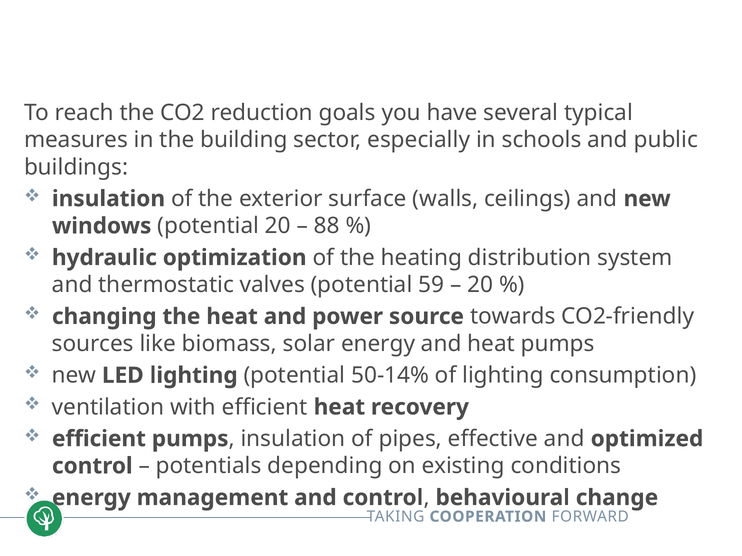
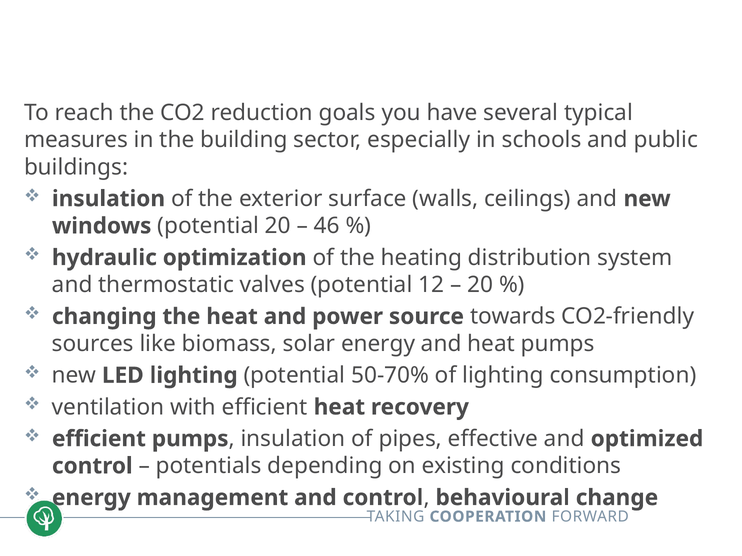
88: 88 -> 46 (327, 226)
59: 59 -> 12 (431, 285)
50-14%: 50-14% -> 50-70% (390, 376)
